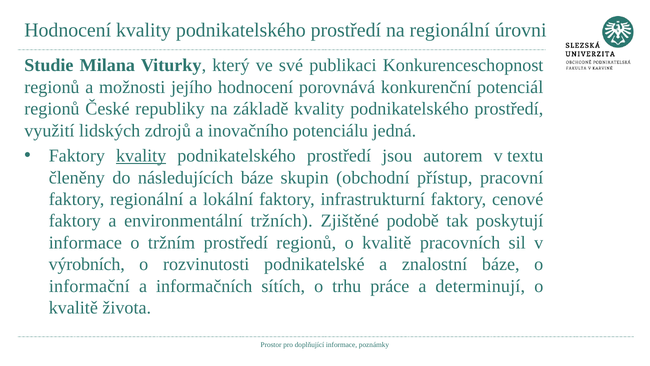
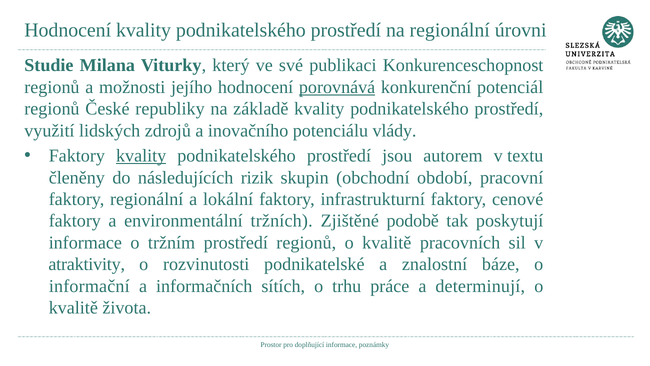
porovnává underline: none -> present (337, 87)
jedná: jedná -> vlády (395, 130)
následujících báze: báze -> rizik (257, 177)
přístup: přístup -> období (445, 177)
výrobních: výrobních -> atraktivity (87, 264)
